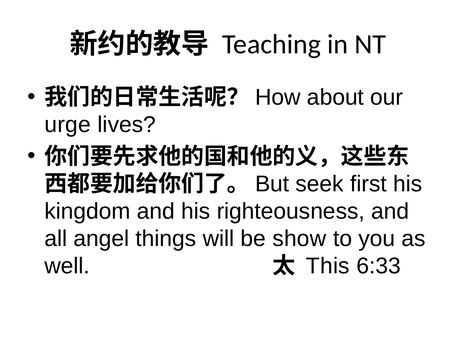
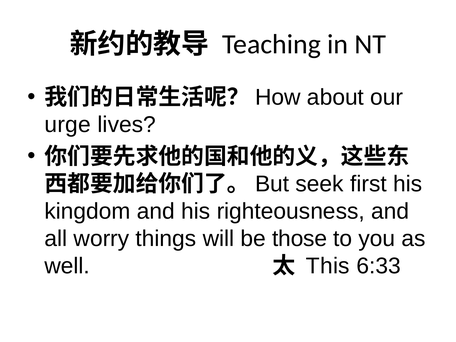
angel: angel -> worry (101, 239)
show: show -> those (300, 239)
